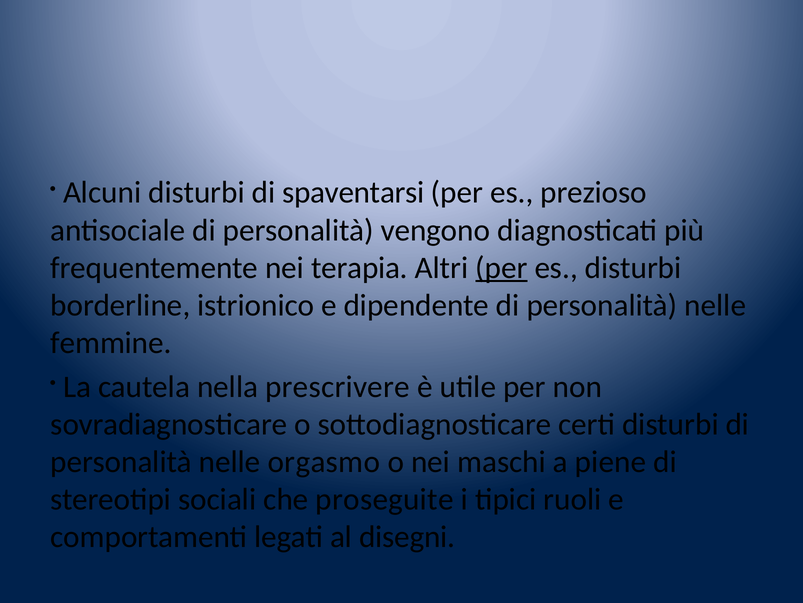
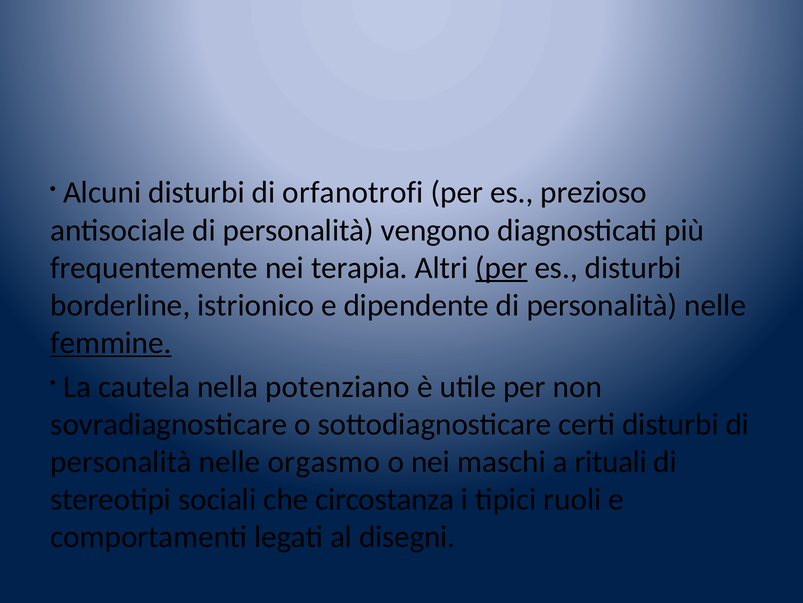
spaventarsi: spaventarsi -> orfanotrofi (353, 192)
femmine underline: none -> present (111, 342)
prescrivere: prescrivere -> potenziano (337, 386)
piene: piene -> rituali (611, 461)
proseguite: proseguite -> circostanza (385, 499)
